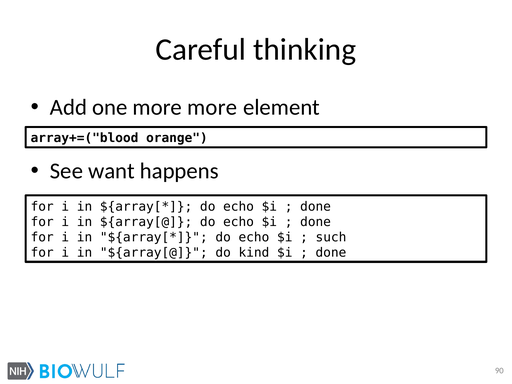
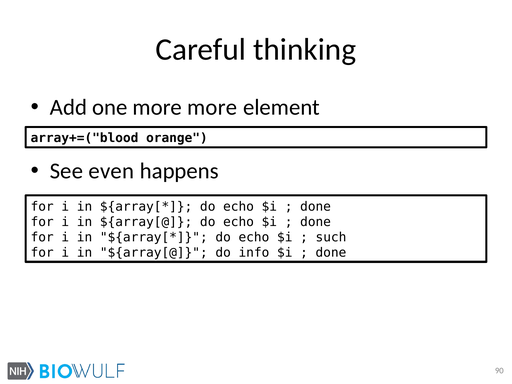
want: want -> even (111, 171)
kind: kind -> info (254, 253)
